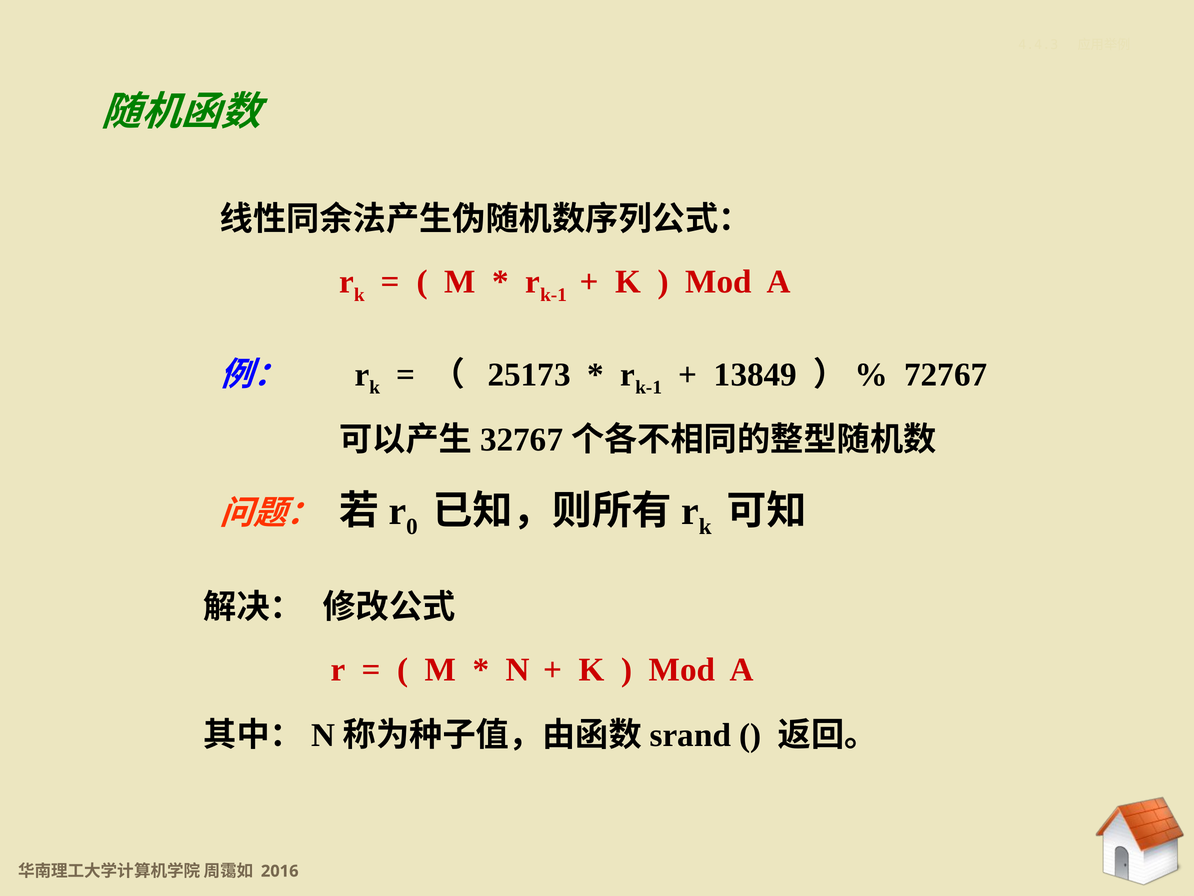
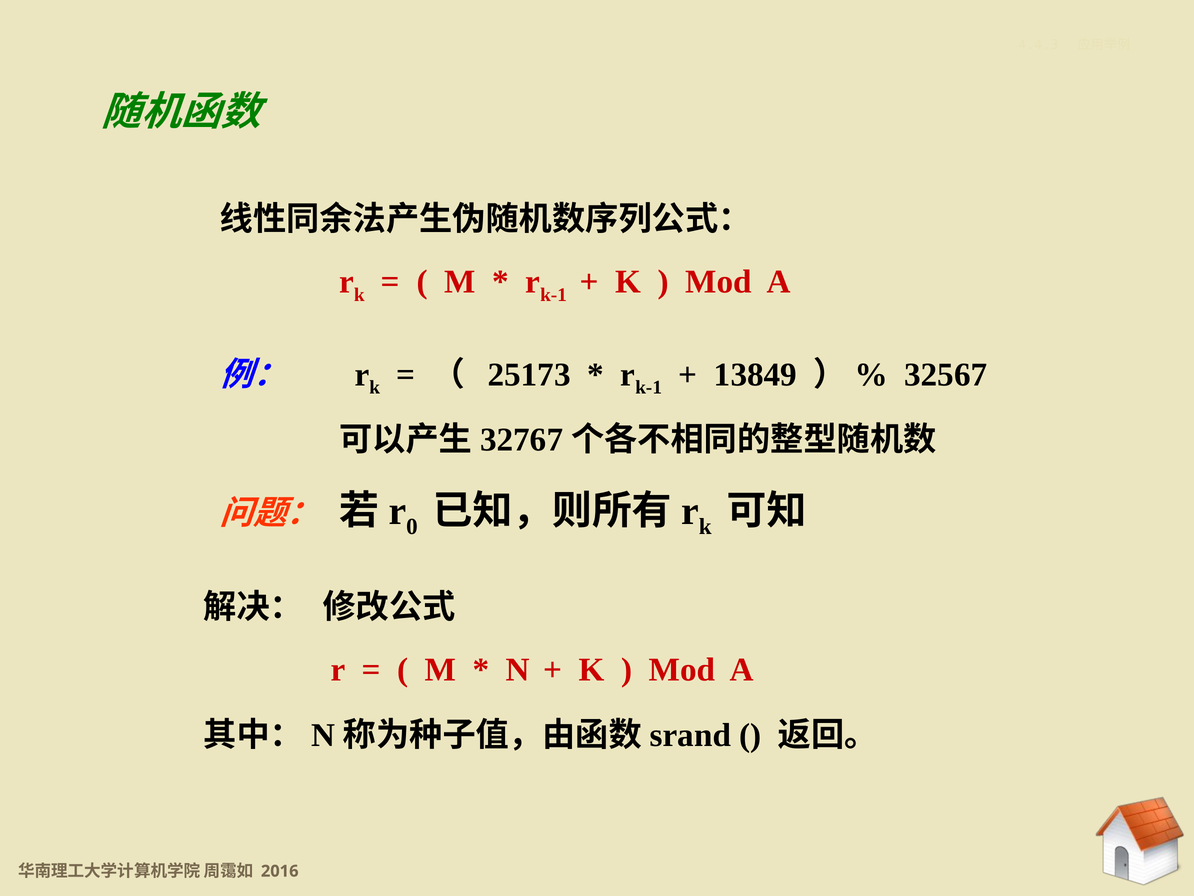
72767: 72767 -> 32567 (946, 374)
